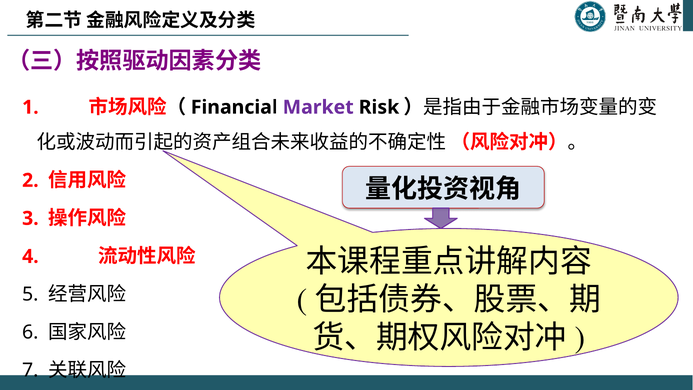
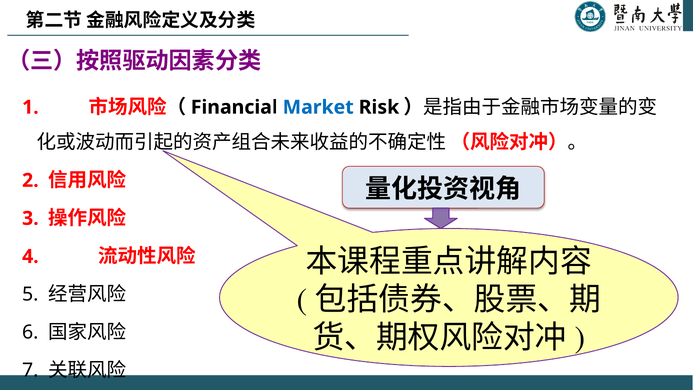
Market colour: purple -> blue (318, 107)
